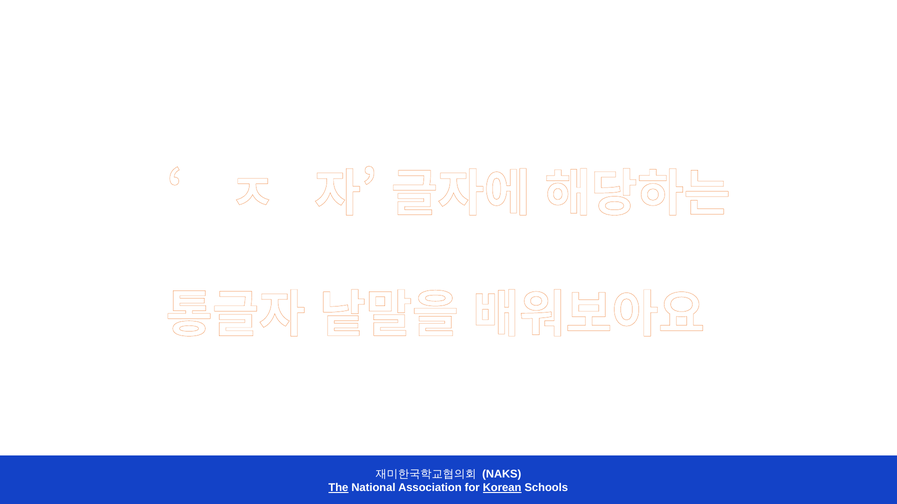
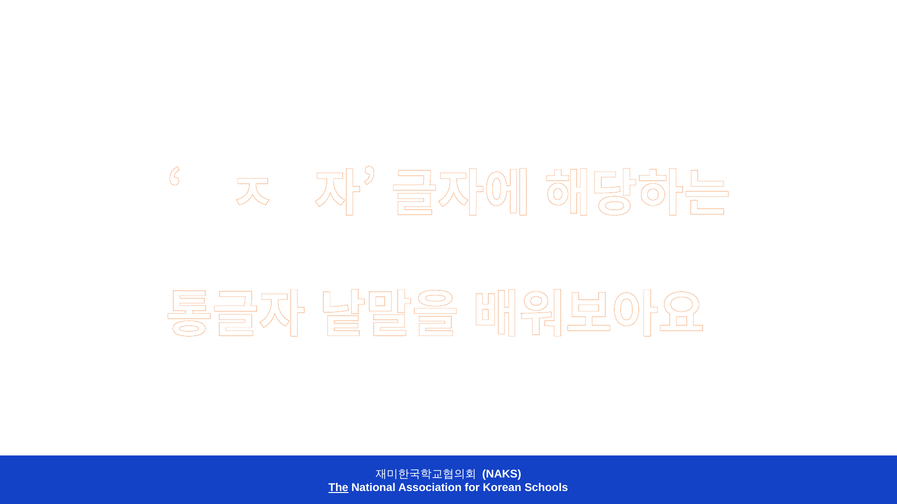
Korean underline: present -> none (502, 488)
